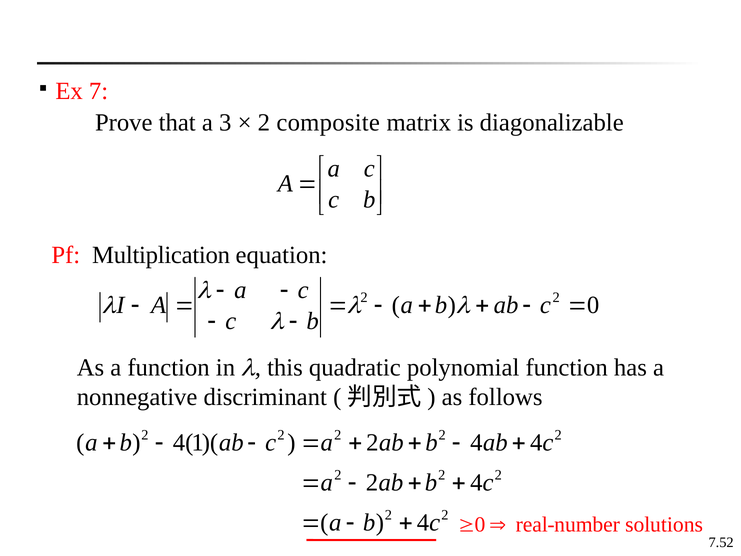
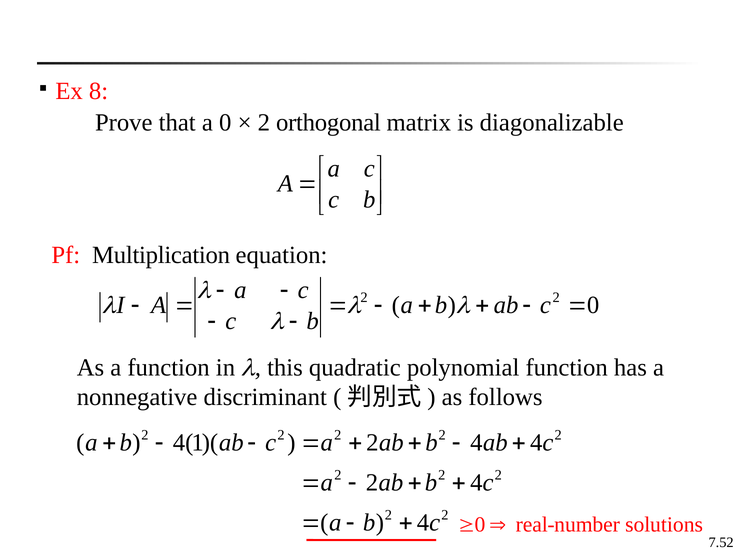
7: 7 -> 8 (99, 91)
a 3: 3 -> 0 (225, 123)
composite: composite -> orthogonal (328, 123)
